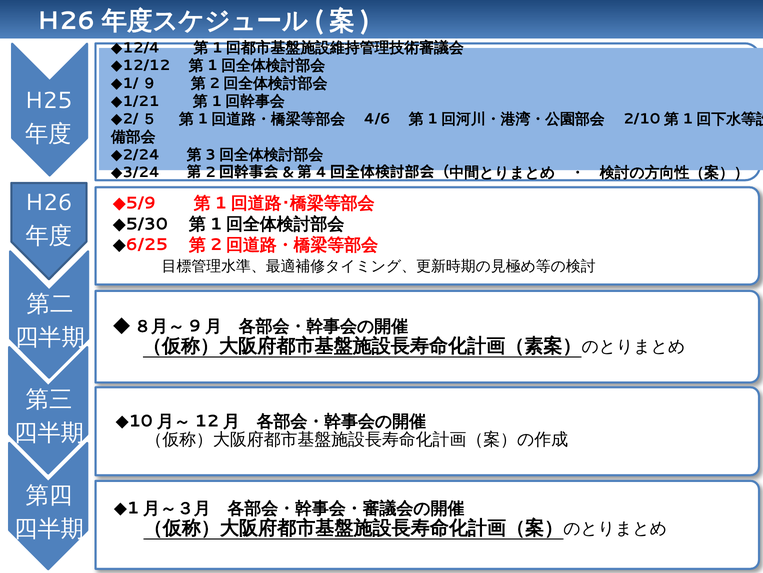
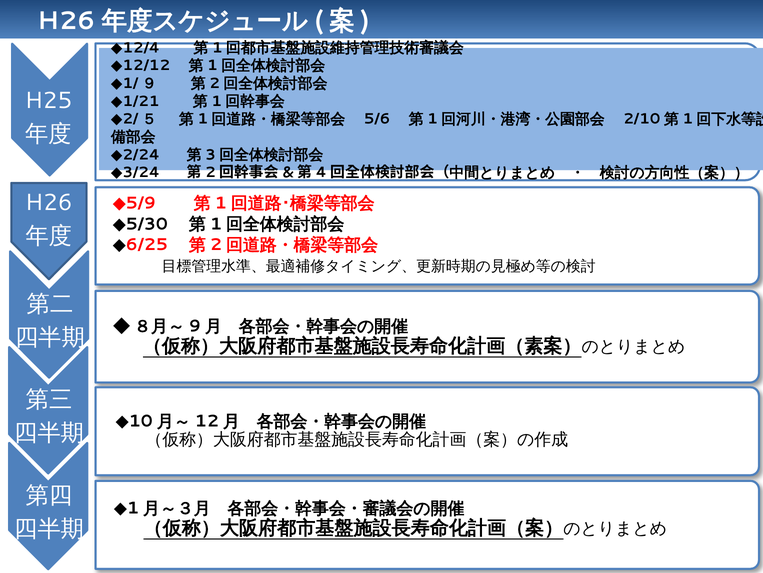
4/6: 4/6 -> 5/6 (377, 119)
